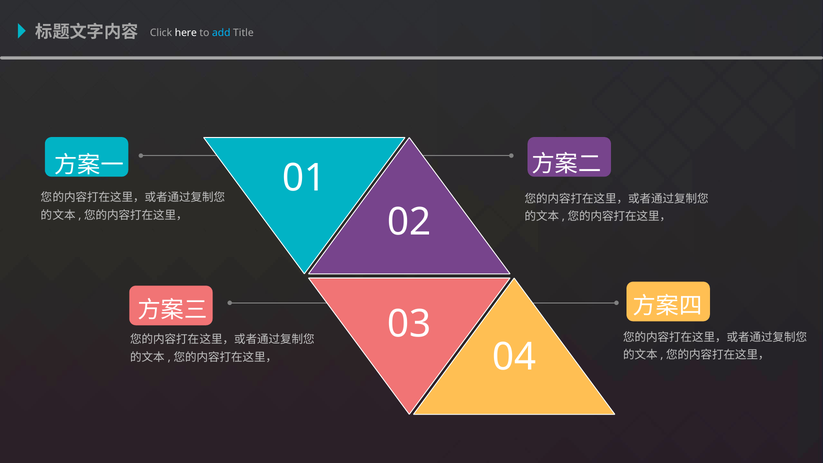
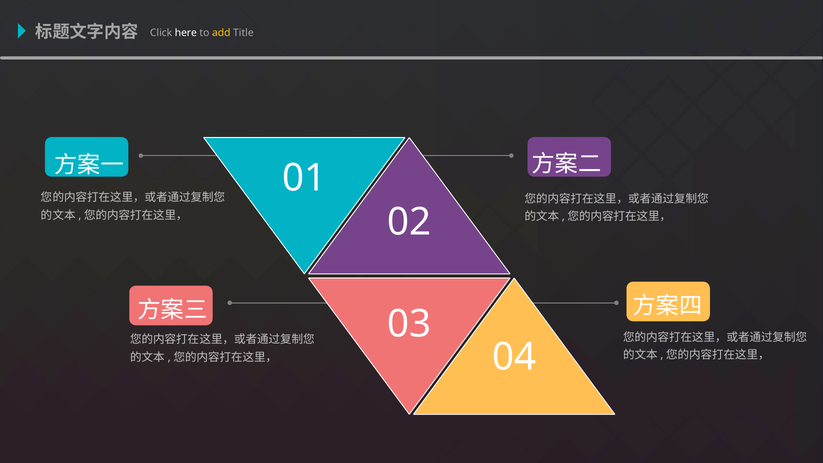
add colour: light blue -> yellow (221, 33)
